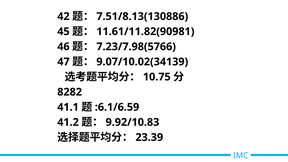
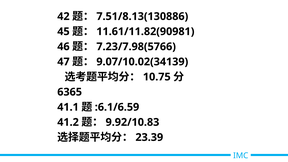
8282: 8282 -> 6365 (70, 92)
